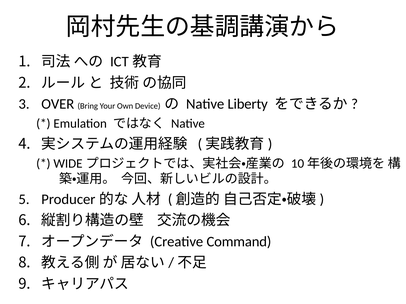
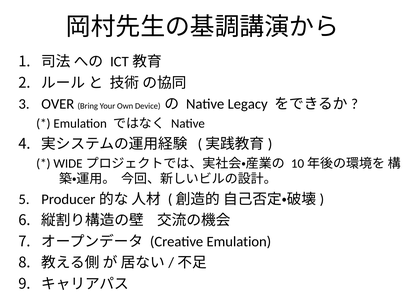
Liberty: Liberty -> Legacy (248, 104)
Creative Command: Command -> Emulation (239, 242)
